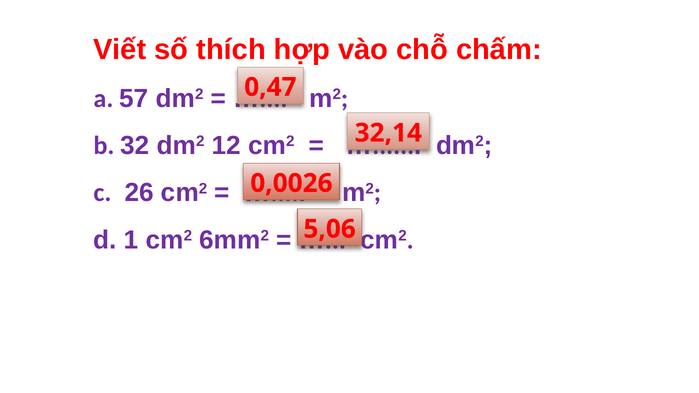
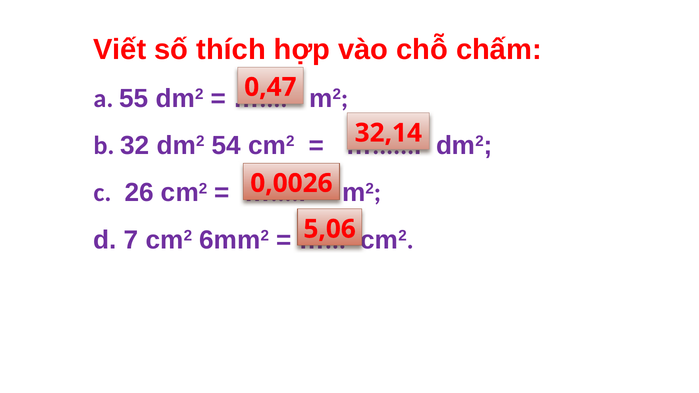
57: 57 -> 55 (134, 98)
12: 12 -> 54 (226, 146)
1: 1 -> 7 (131, 240)
